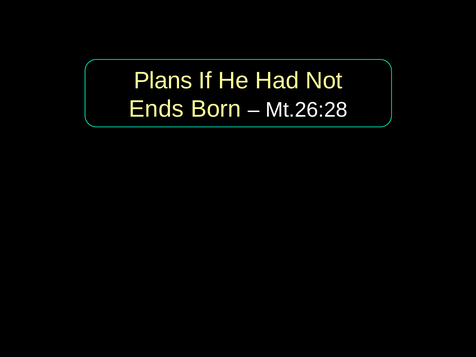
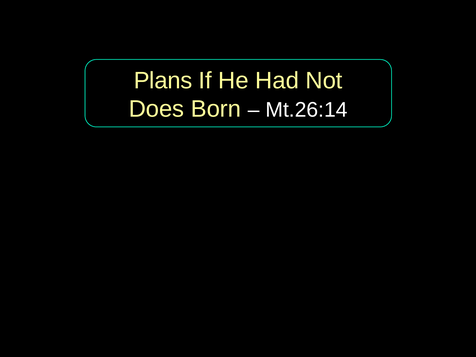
Ends: Ends -> Does (156, 109)
Mt.26:28: Mt.26:28 -> Mt.26:14 (307, 110)
